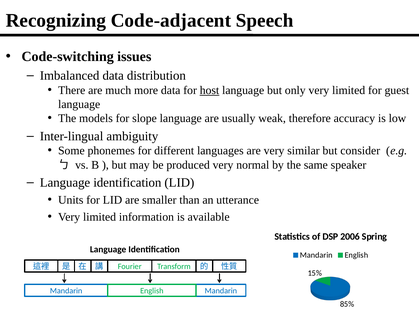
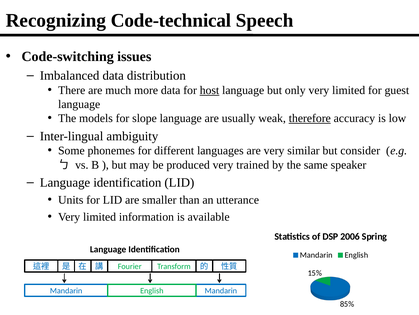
Code-adjacent: Code-adjacent -> Code-technical (171, 20)
therefore underline: none -> present (310, 118)
normal: normal -> trained (253, 164)
